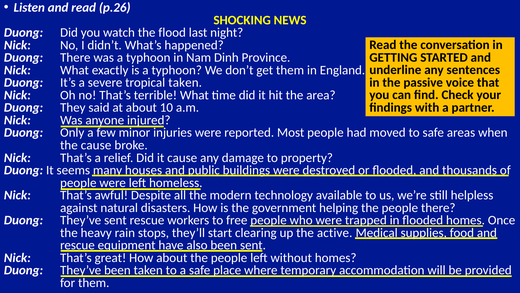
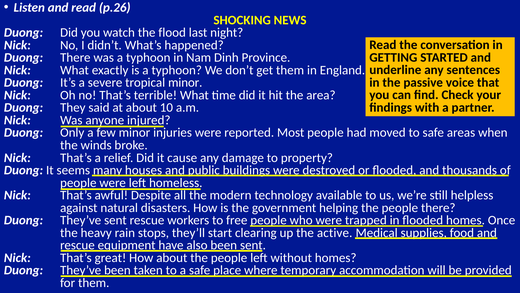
tropical taken: taken -> minor (185, 83)
the cause: cause -> winds (96, 145)
